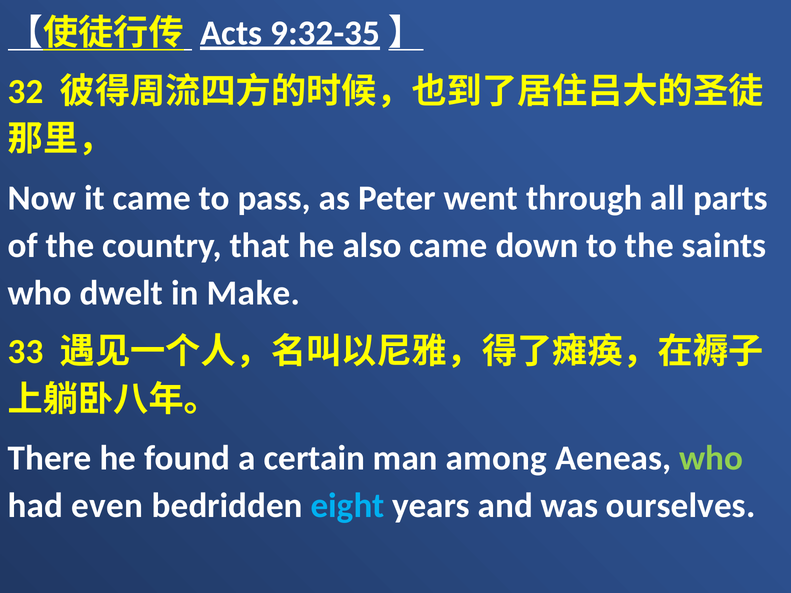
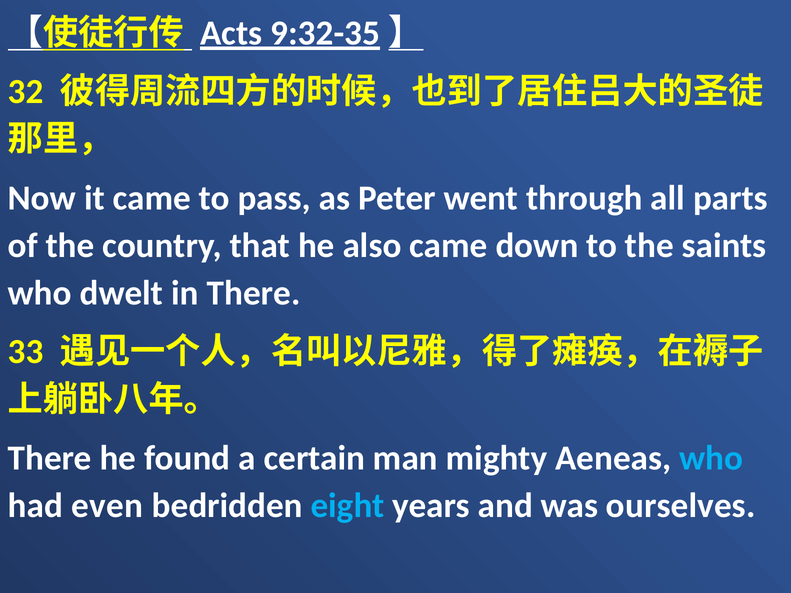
in Make: Make -> There (254, 293)
among: among -> mighty (497, 458)
who colour: light green -> light blue (711, 458)
